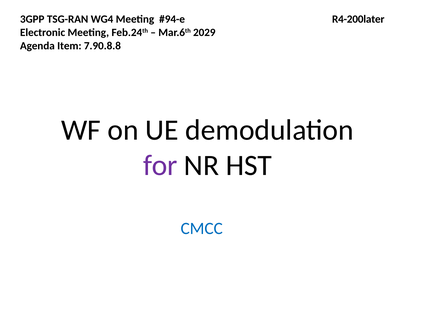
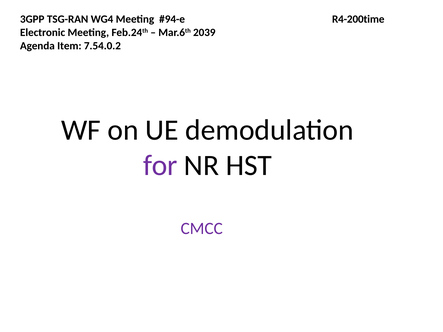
R4-200later: R4-200later -> R4-200time (358, 19)
2029: 2029 -> 2039 (204, 33)
7.90.8.8: 7.90.8.8 -> 7.54.0.2 (102, 46)
CMCC colour: blue -> purple (202, 229)
